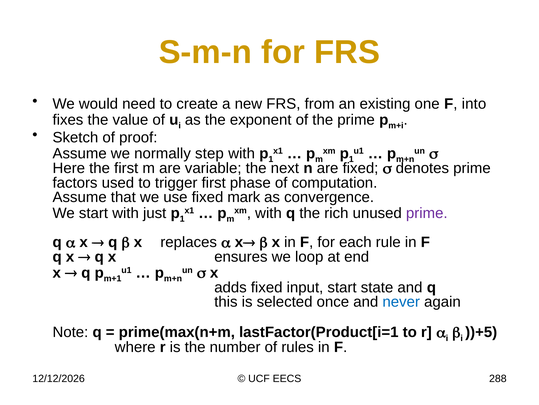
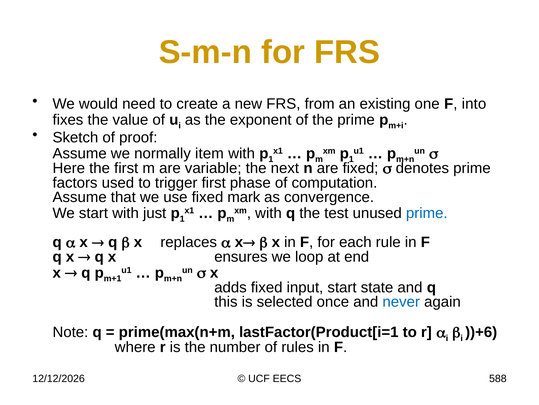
step: step -> item (209, 153)
rich: rich -> test (336, 213)
prime colour: purple -> blue (427, 213)
))+5: ))+5 -> ))+6 (481, 332)
288: 288 -> 588 (498, 378)
